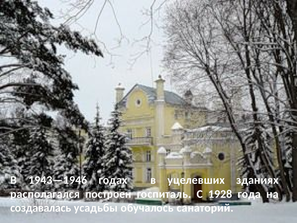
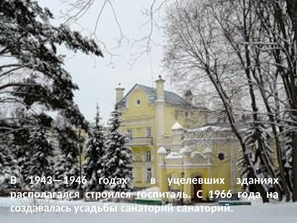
построен: построен -> строился (108, 194)
1928: 1928 -> 1966 (220, 194)
усадьбы обучалось: обучалось -> санаторий (147, 208)
